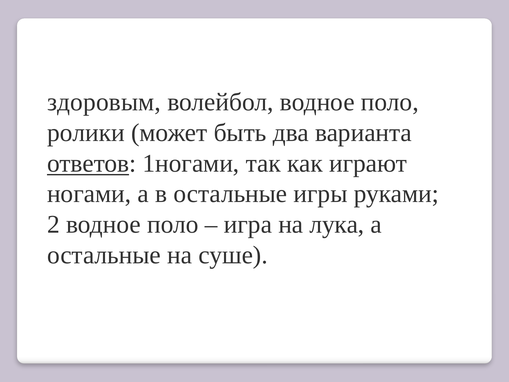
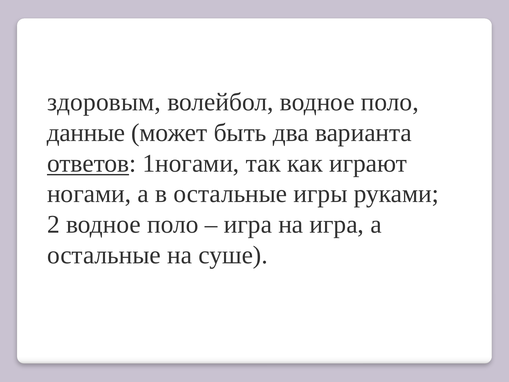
ролики: ролики -> данные (86, 133)
на лука: лука -> игра (337, 224)
